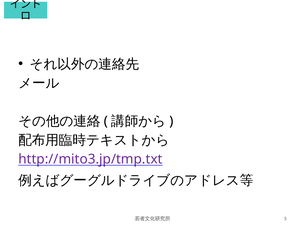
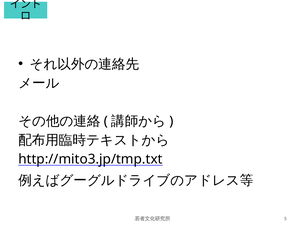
http://mito3.jp/tmp.txt colour: purple -> black (90, 159)
